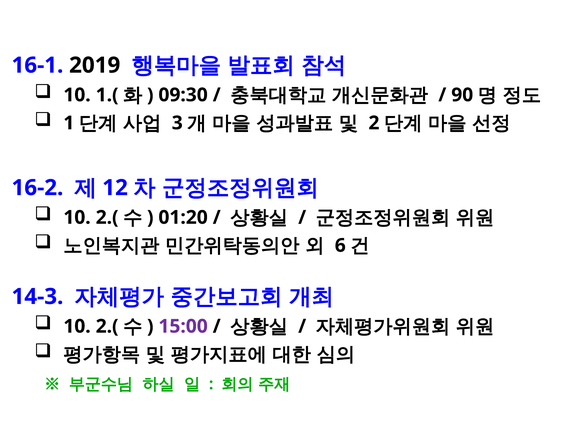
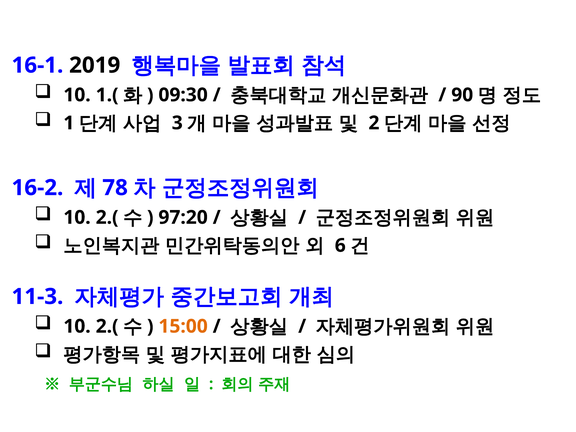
12: 12 -> 78 (115, 188)
01:20: 01:20 -> 97:20 (183, 217)
14-3: 14-3 -> 11-3 (37, 297)
15:00 colour: purple -> orange (183, 326)
